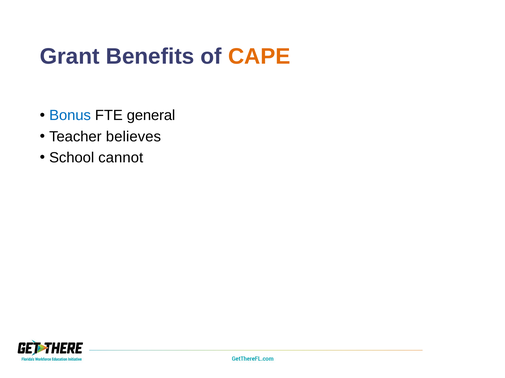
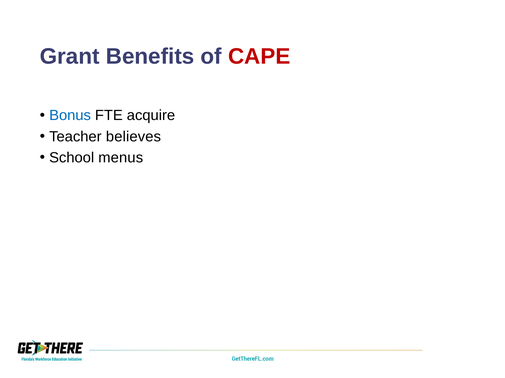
CAPE colour: orange -> red (259, 57)
general: general -> acquire (151, 116)
cannot: cannot -> menus (121, 158)
